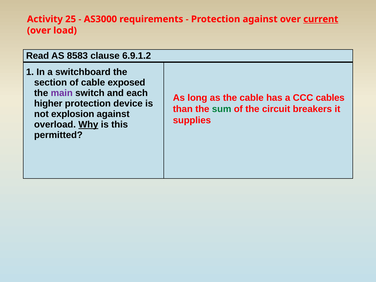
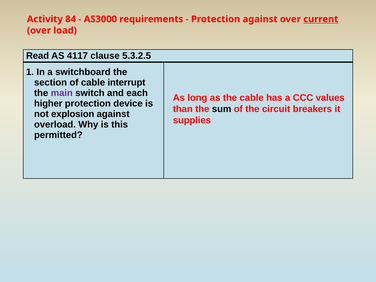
25: 25 -> 84 (71, 19)
8583: 8583 -> 4117 (77, 56)
6.9.1.2: 6.9.1.2 -> 5.3.2.5 (137, 56)
exposed: exposed -> interrupt (126, 82)
cables: cables -> values (330, 98)
sum colour: green -> black (222, 109)
Why underline: present -> none (88, 125)
